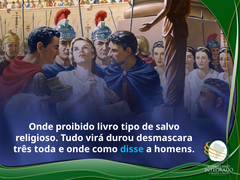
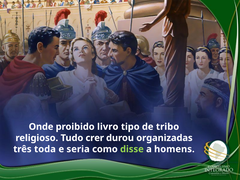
salvo: salvo -> tribo (168, 127)
virá: virá -> crer (95, 138)
desmascara: desmascara -> organizadas (164, 138)
e onde: onde -> seria (78, 149)
disse colour: light blue -> light green (132, 149)
